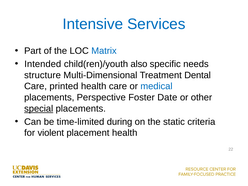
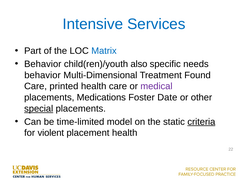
Intended: Intended -> Behavior (43, 64)
structure: structure -> behavior (42, 75)
Dental: Dental -> Found (198, 75)
medical colour: blue -> purple (156, 86)
Perspective: Perspective -> Medications (101, 97)
during: during -> model (119, 122)
criteria underline: none -> present (201, 122)
